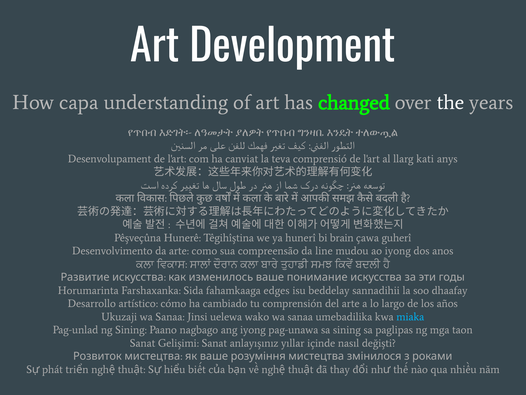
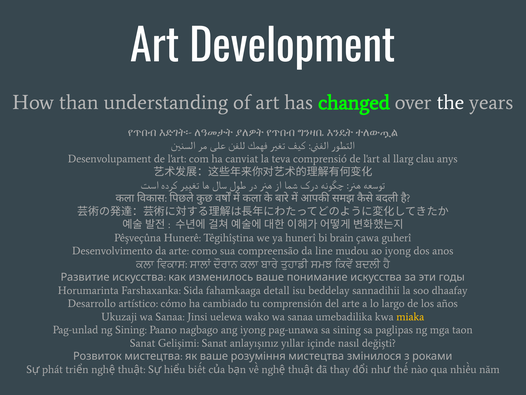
capa: capa -> than (79, 102)
kati: kati -> clau (425, 159)
edges: edges -> detall (277, 290)
miaka colour: light blue -> yellow (410, 316)
